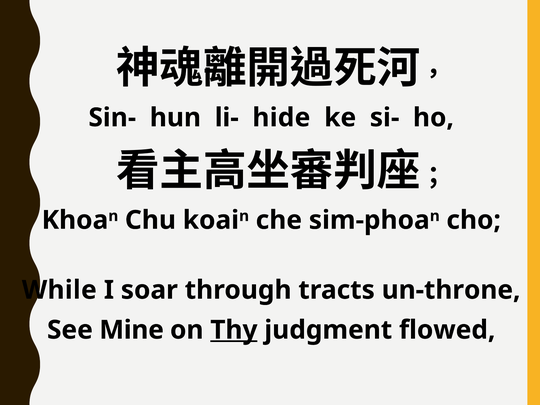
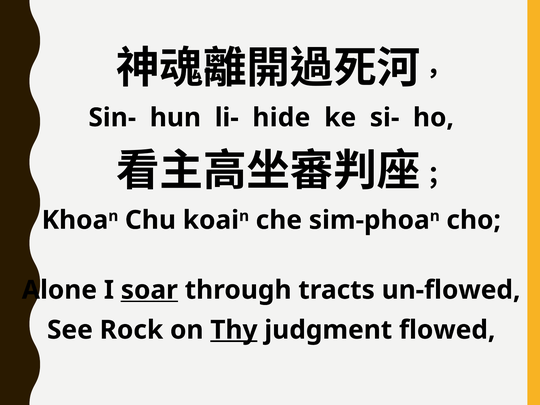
While: While -> Alone (59, 290)
soar underline: none -> present (149, 290)
un-throne: un-throne -> un-flowed (451, 290)
Mine: Mine -> Rock (131, 330)
